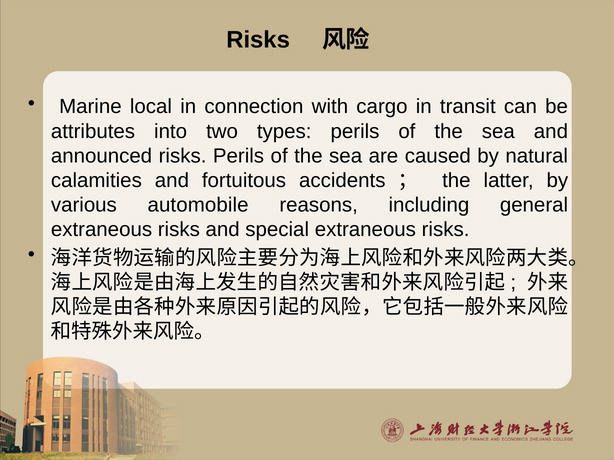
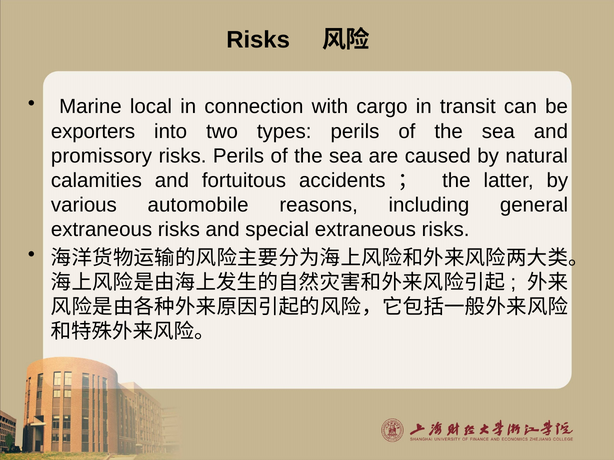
attributes: attributes -> exporters (93, 131)
announced: announced -> promissory (101, 156)
